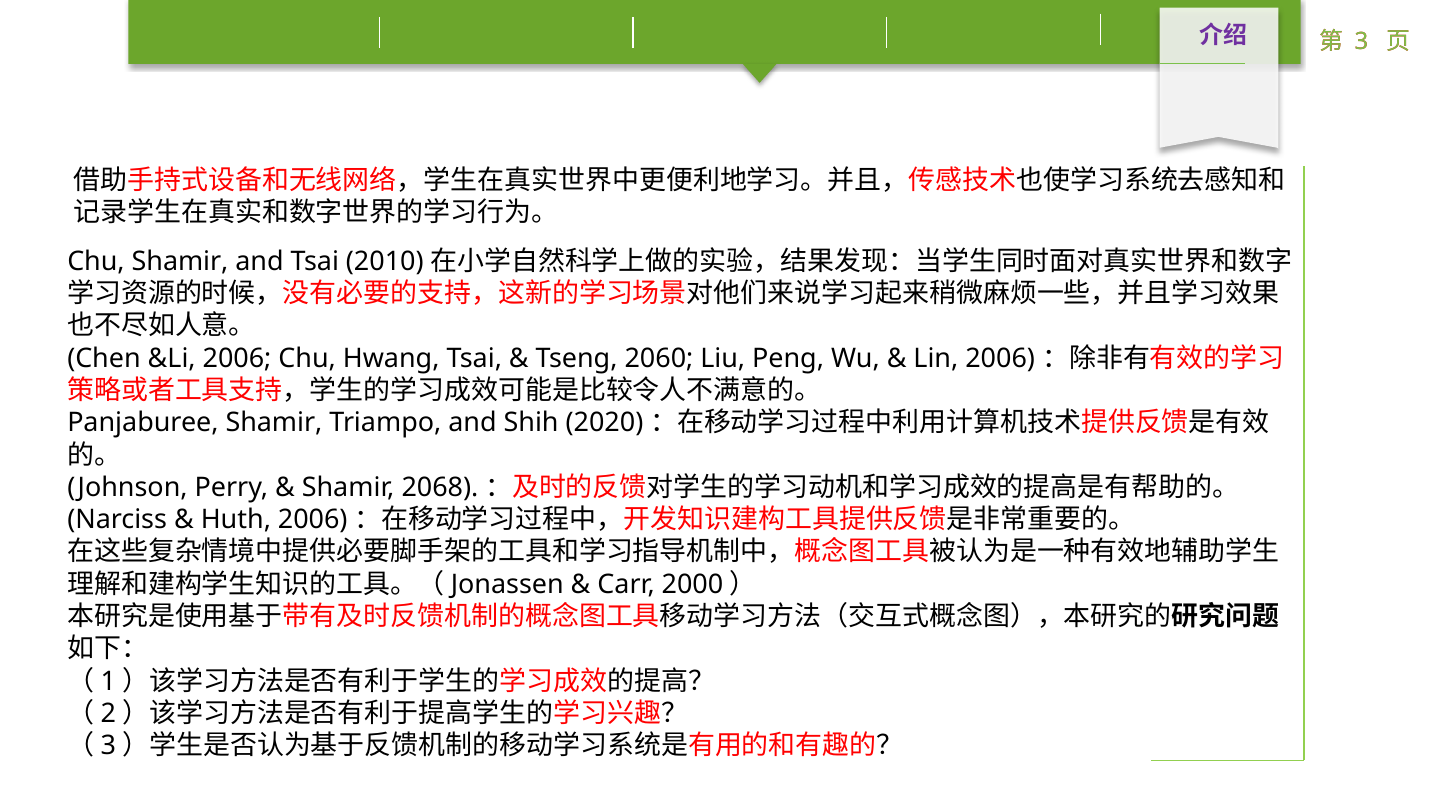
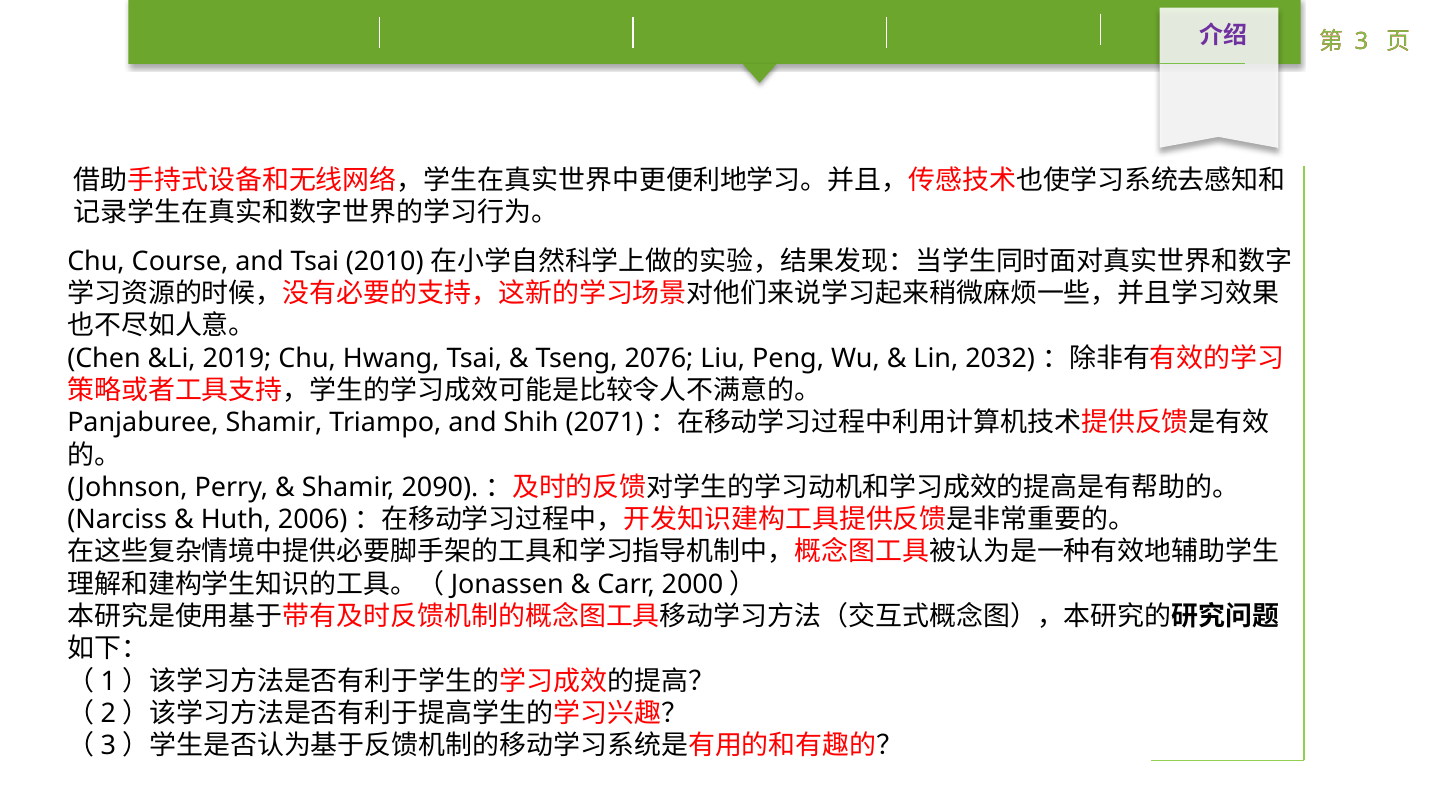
Chu Shamir: Shamir -> Course (180, 261)
&Li 2006: 2006 -> 2019 (237, 358)
2060: 2060 -> 2076 (659, 358)
Lin 2006: 2006 -> 2032 (1000, 358)
2020: 2020 -> 2071 (604, 423)
2068: 2068 -> 2090 (440, 488)
